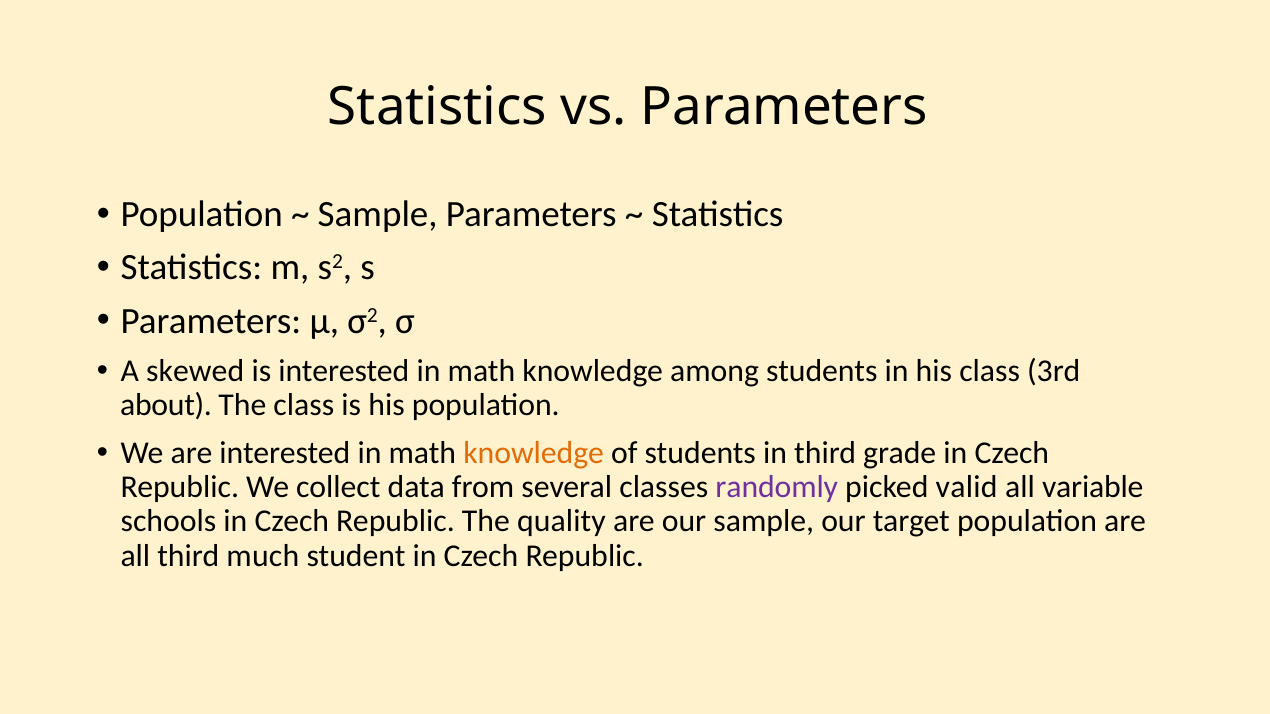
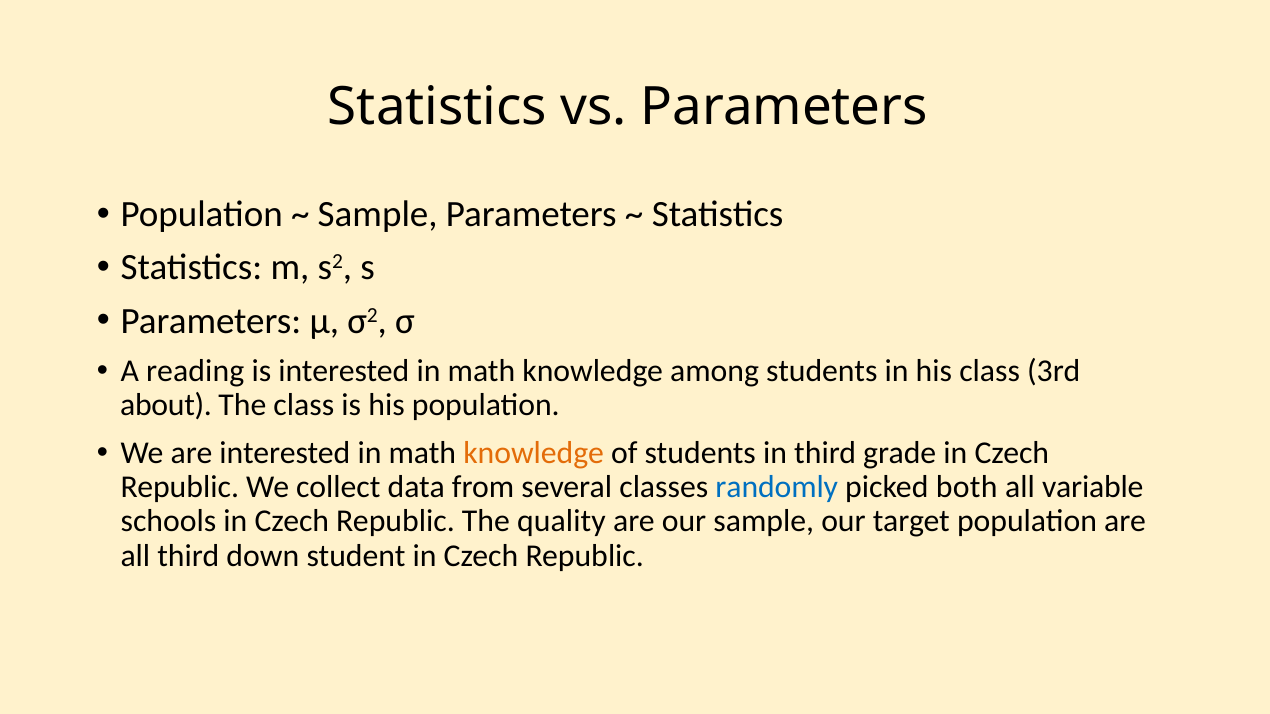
skewed: skewed -> reading (195, 371)
randomly colour: purple -> blue (777, 487)
valid: valid -> both (967, 487)
much: much -> down (263, 556)
